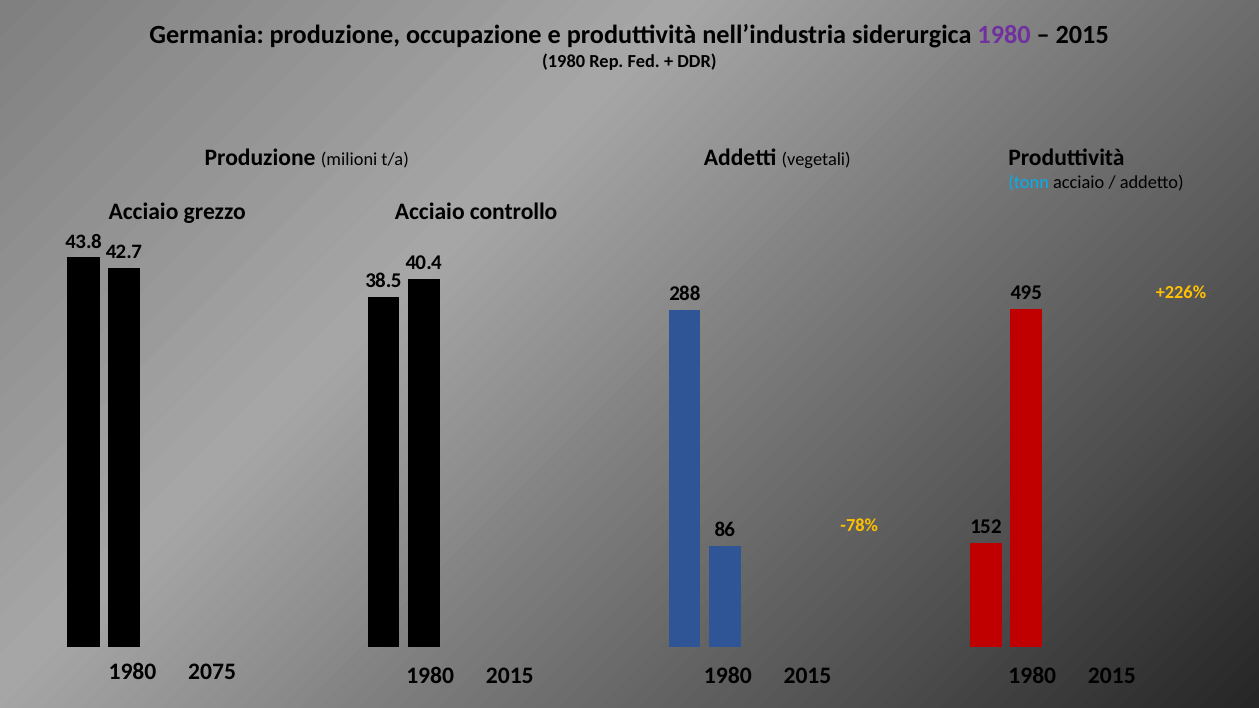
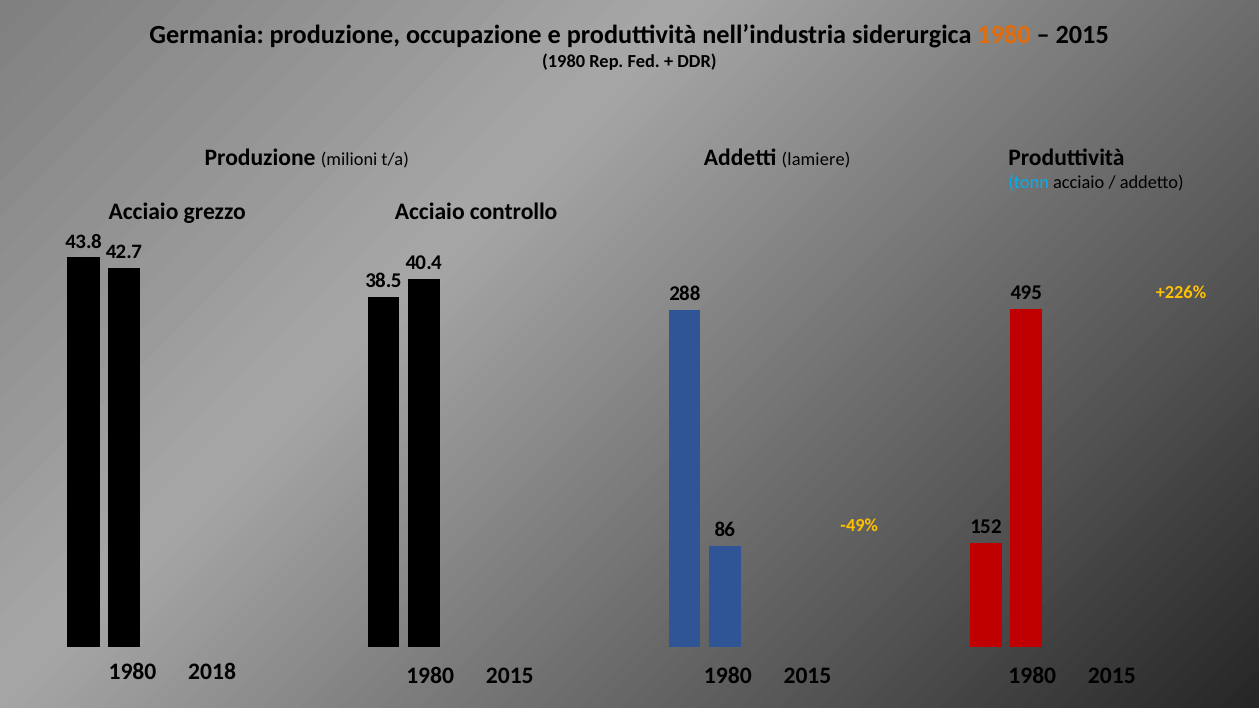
1980 colour: purple -> orange (1004, 35)
vegetali: vegetali -> lamiere (816, 160)
-78%: -78% -> -49% (859, 526)
2075: 2075 -> 2018 (212, 672)
